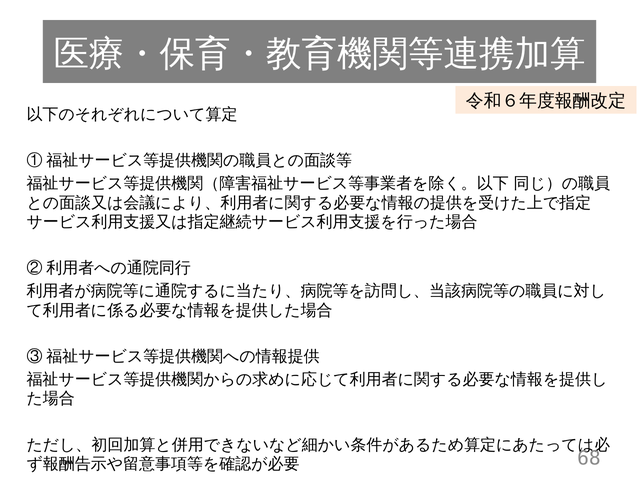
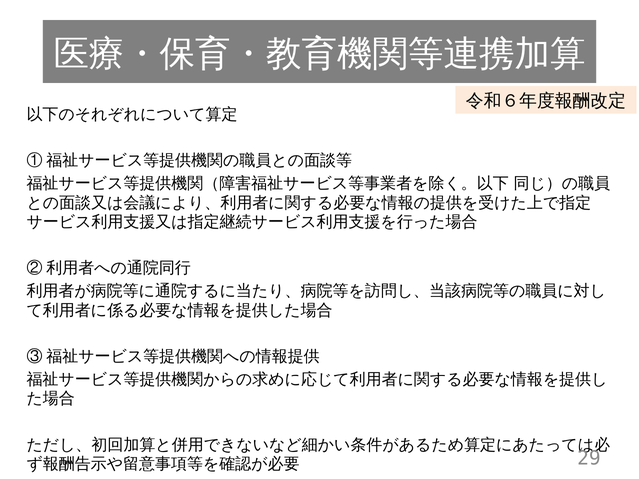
68: 68 -> 29 (589, 458)
